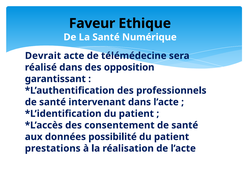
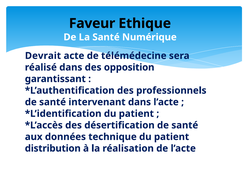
consentement: consentement -> désertification (119, 125)
possibilité: possibilité -> technique (113, 137)
prestations: prestations -> distribution (53, 148)
